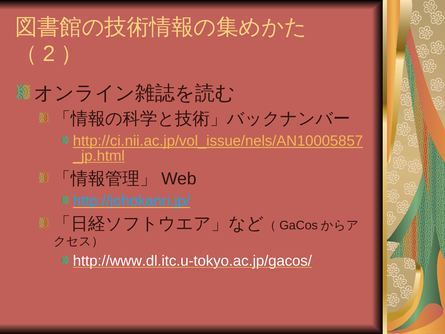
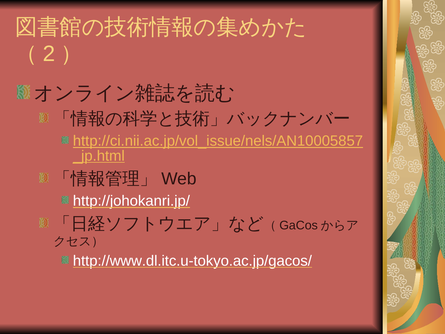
http://johokanri.jp/ colour: light blue -> white (131, 201)
